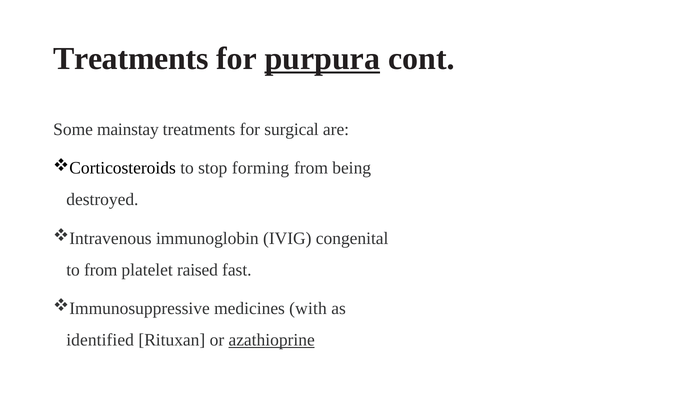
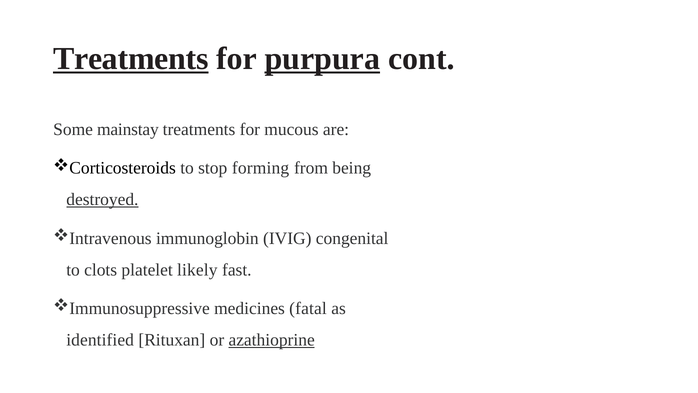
Treatments underline: none -> present (131, 59)
surgical: surgical -> mucous (291, 129)
destroyed underline: none -> present (102, 199)
to from: from -> clots (101, 269)
raised: raised -> likely (197, 269)
with: with -> fatal (308, 308)
